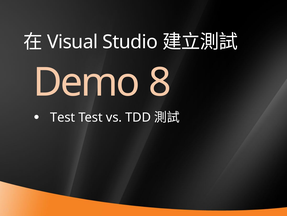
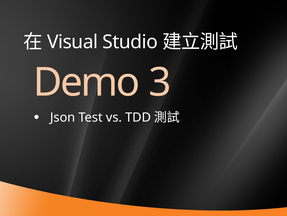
8: 8 -> 3 (160, 82)
Test: Test -> Json (63, 117)
